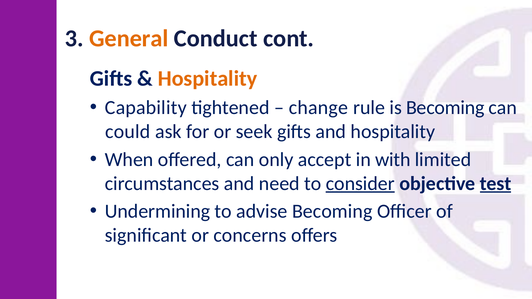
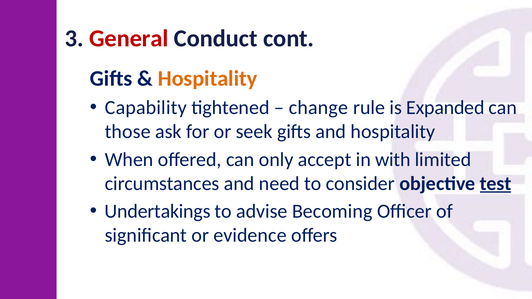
General colour: orange -> red (129, 39)
is Becoming: Becoming -> Expanded (445, 108)
could: could -> those (128, 132)
consider underline: present -> none (360, 184)
Undermining: Undermining -> Undertakings (158, 212)
concerns: concerns -> evidence (250, 235)
